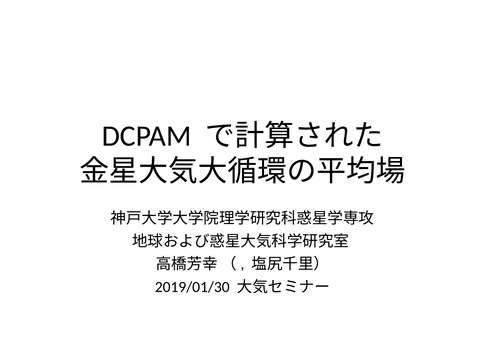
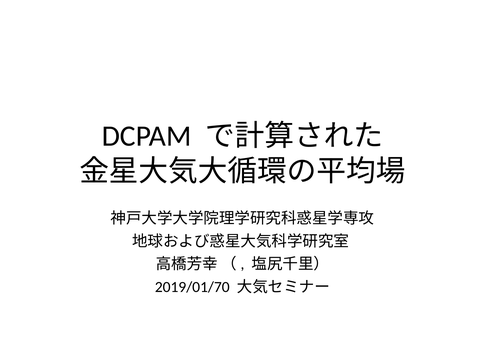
2019/01/30: 2019/01/30 -> 2019/01/70 (192, 288)
